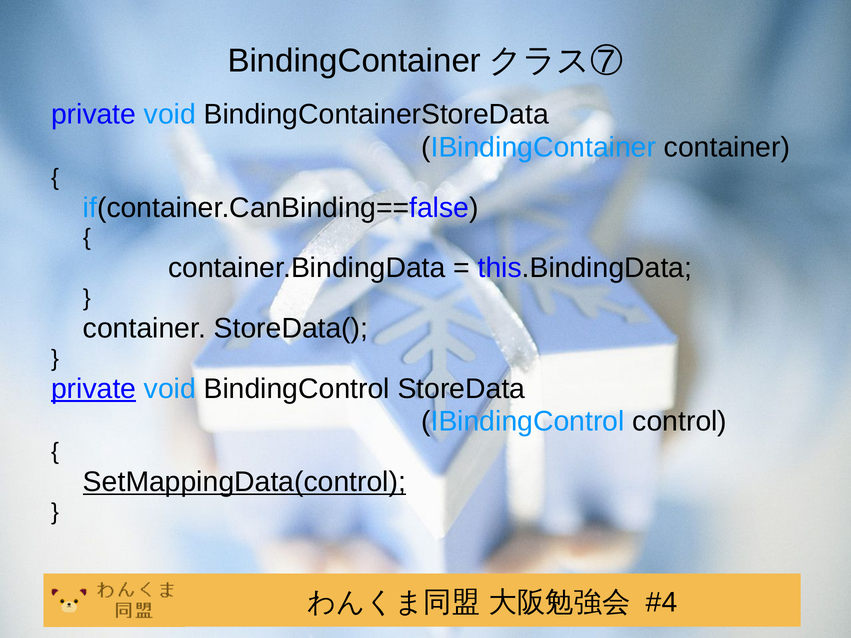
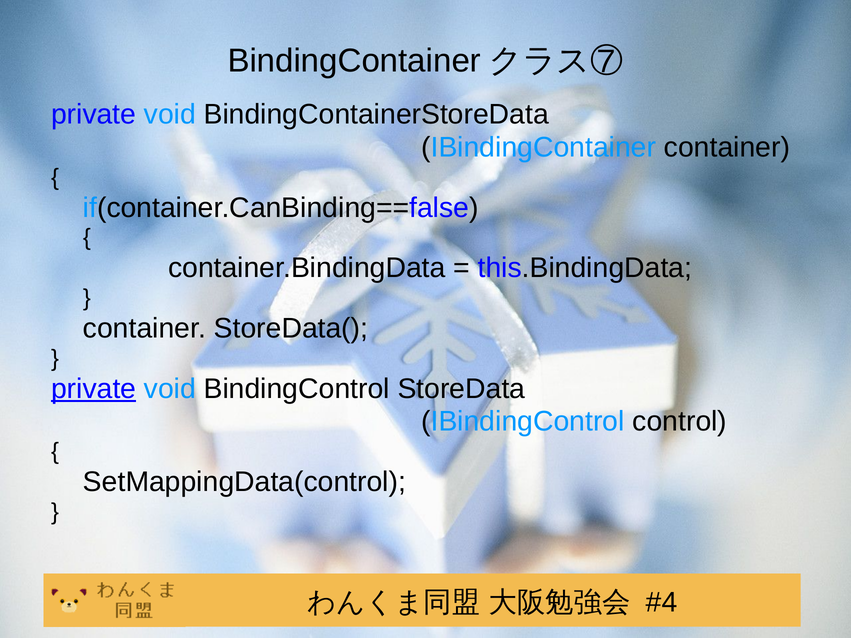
SetMappingData(control underline: present -> none (245, 482)
